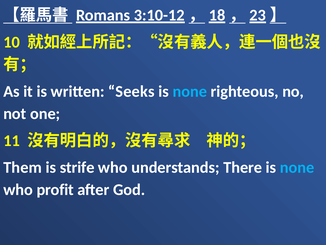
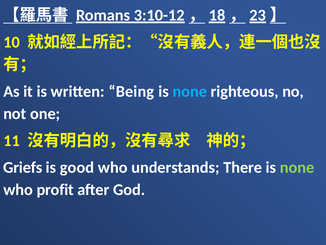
Seeks: Seeks -> Being (131, 91)
Them: Them -> Griefs (23, 167)
strife: strife -> good (77, 167)
none colour: light blue -> light green (297, 167)
